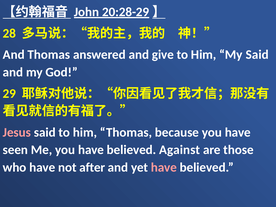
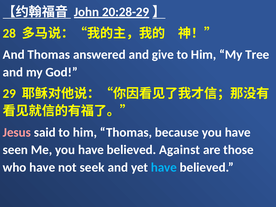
My Said: Said -> Tree (257, 55)
after: after -> seek (92, 167)
have colour: pink -> light blue (164, 167)
